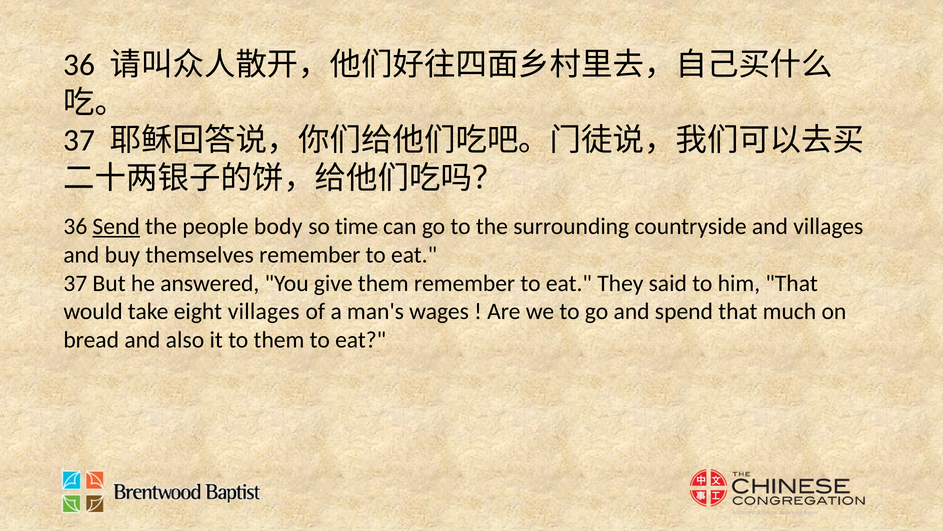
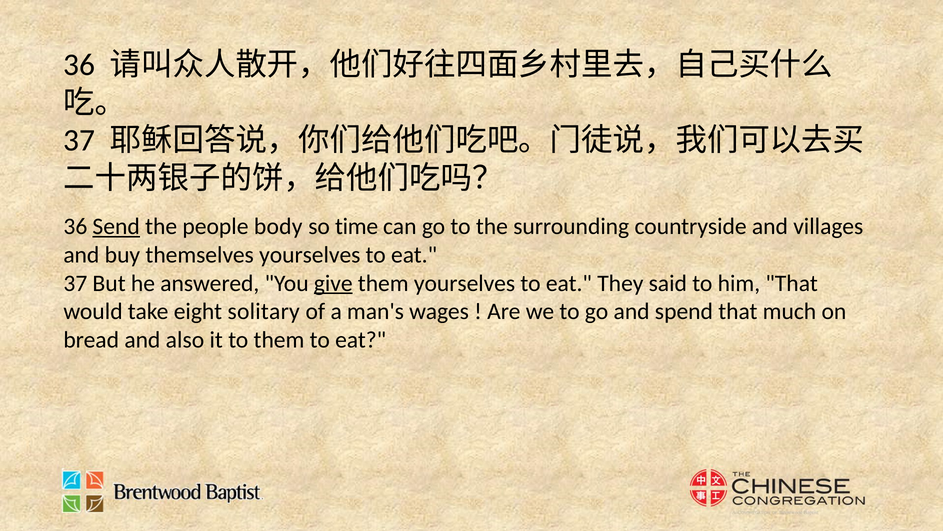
themselves remember: remember -> yourselves (310, 255)
give underline: none -> present (333, 283)
them remember: remember -> yourselves (465, 283)
eight villages: villages -> solitary (264, 311)
